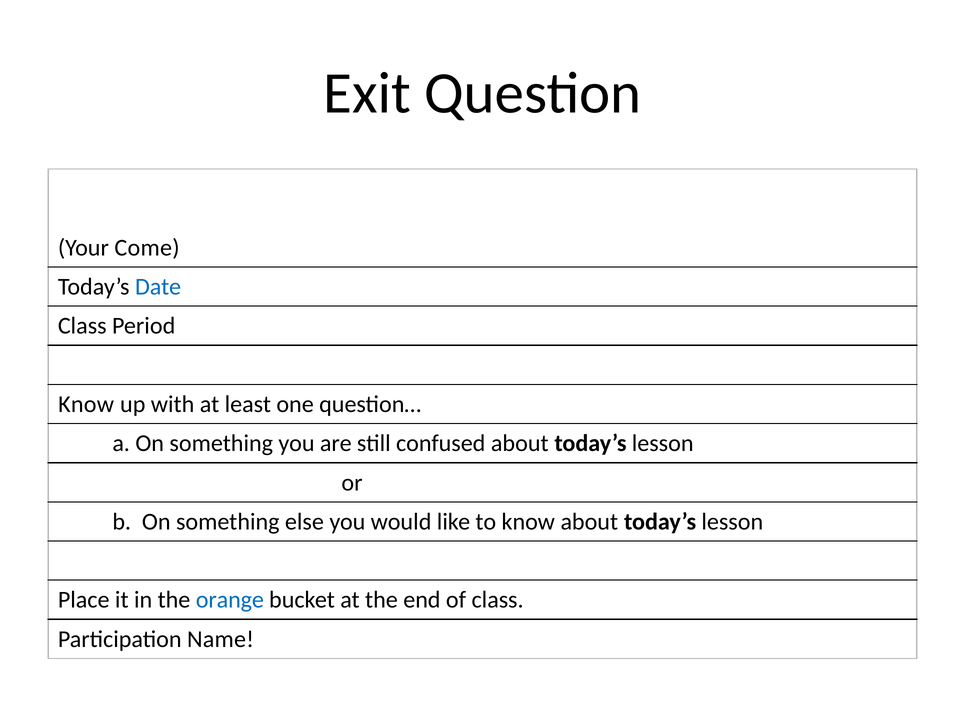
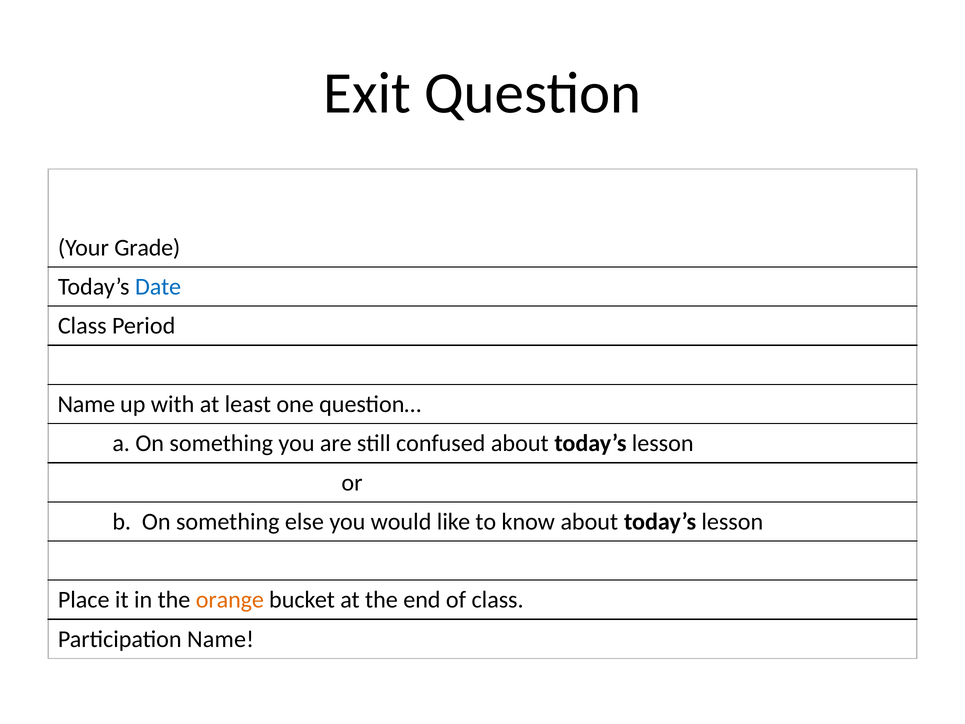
Come: Come -> Grade (147, 248)
Know: Know -> Name (86, 404)
orange colour: blue -> orange (230, 600)
